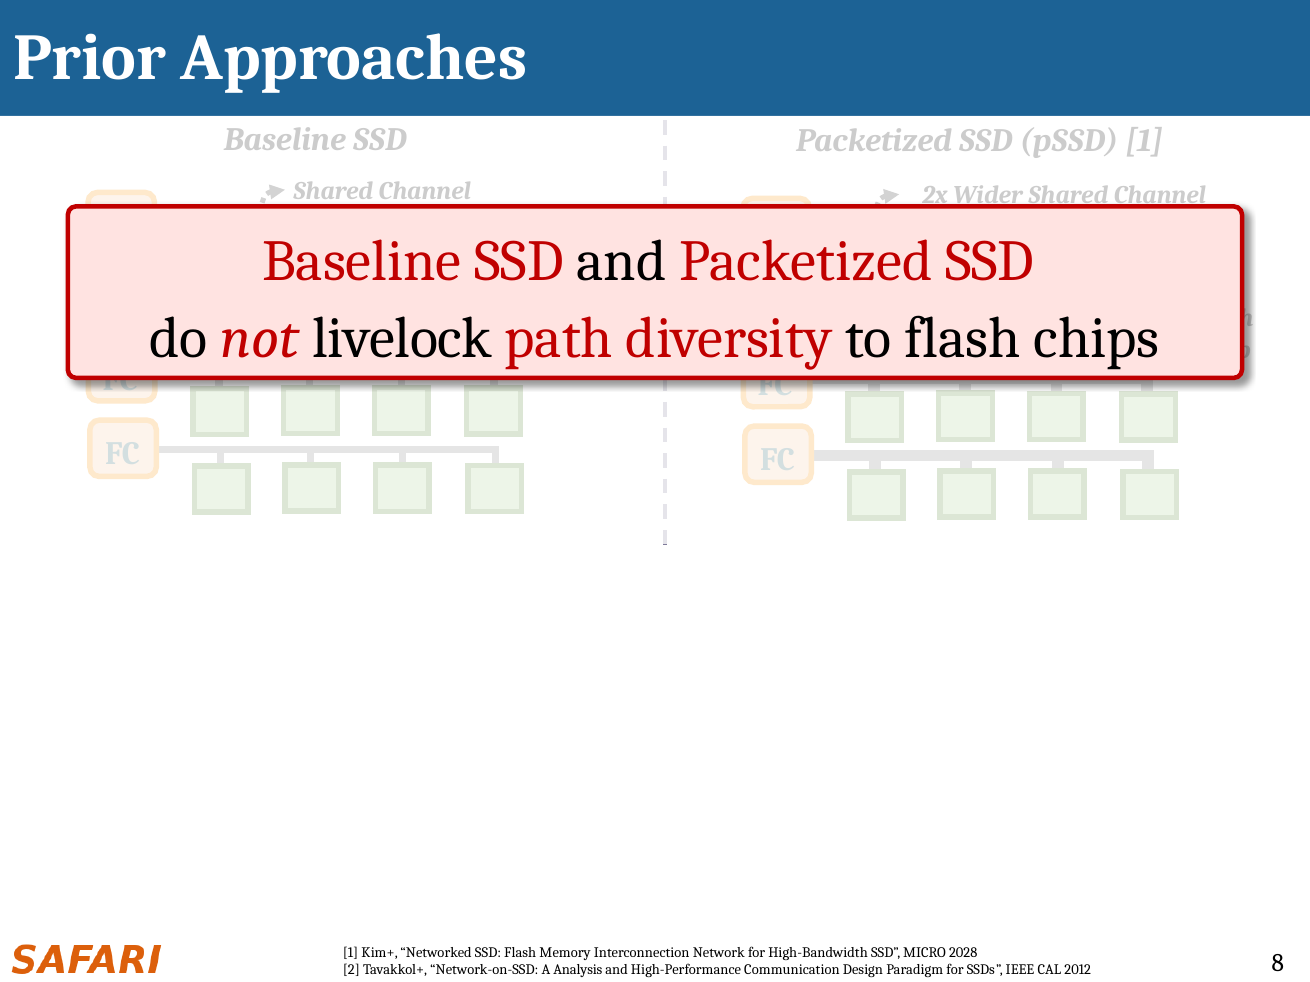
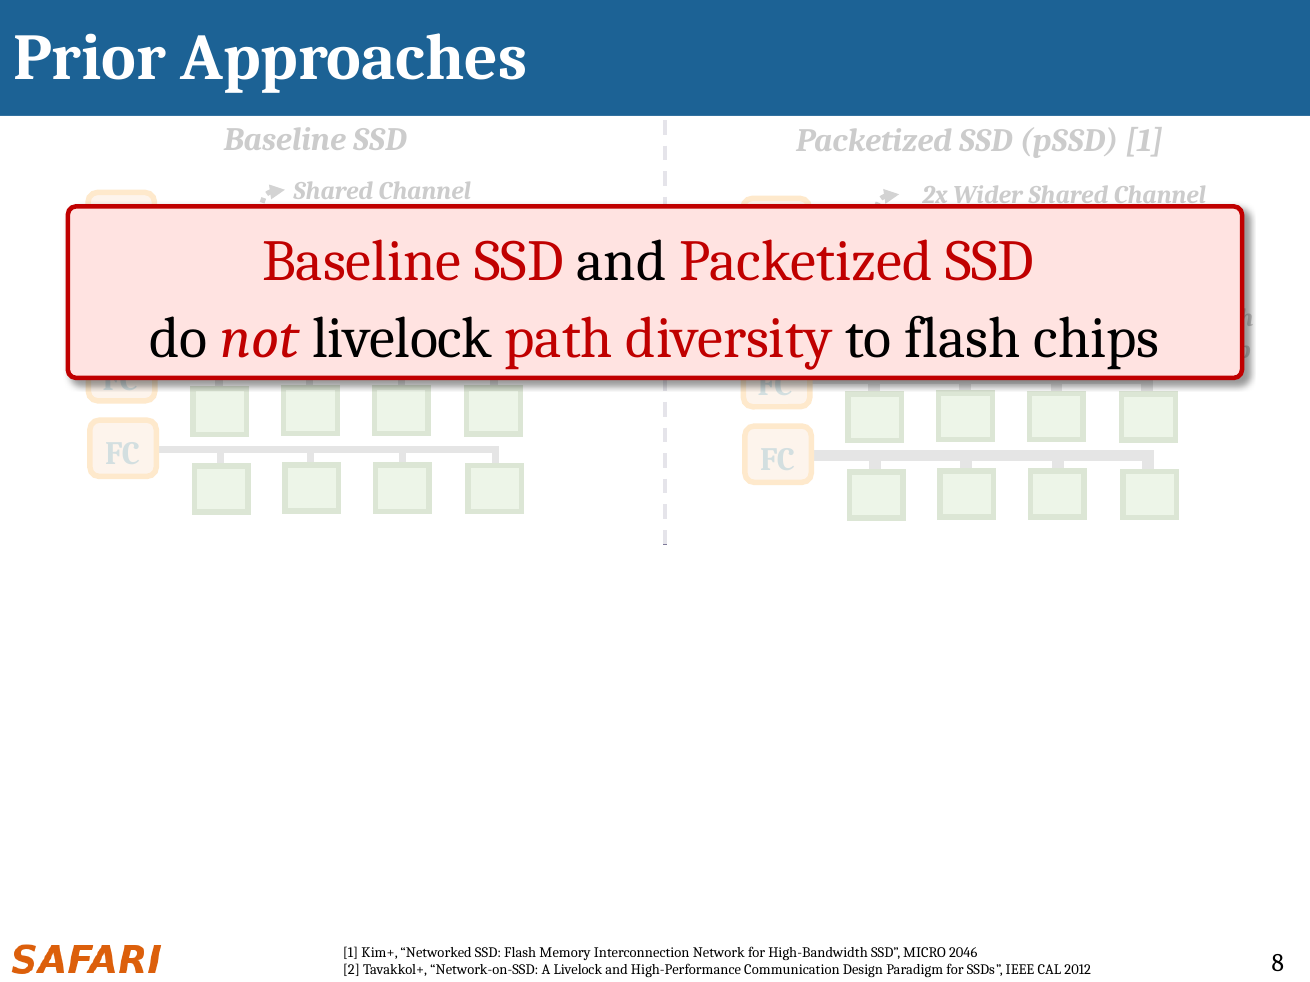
2028: 2028 -> 2046 (963, 953)
A Analysis: Analysis -> Livelock (578, 971)
